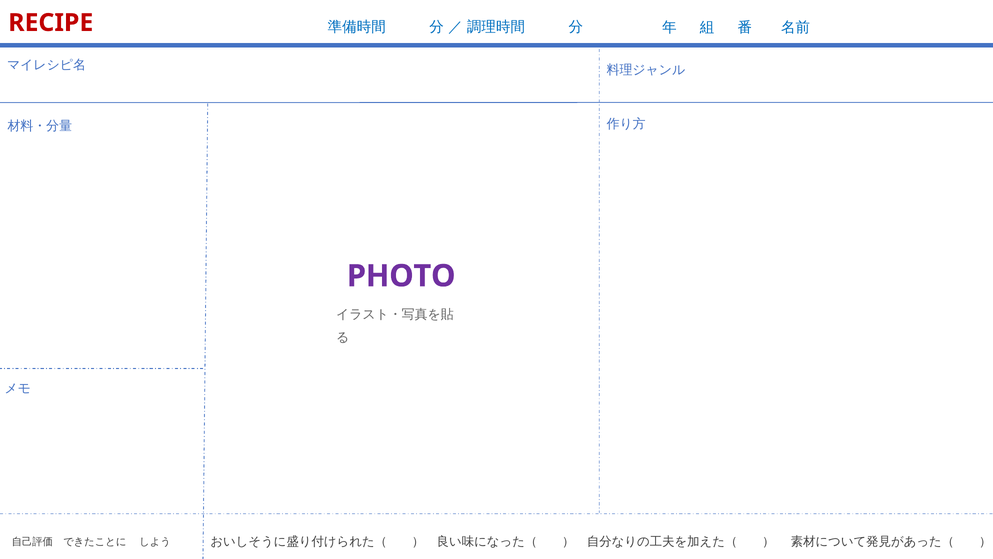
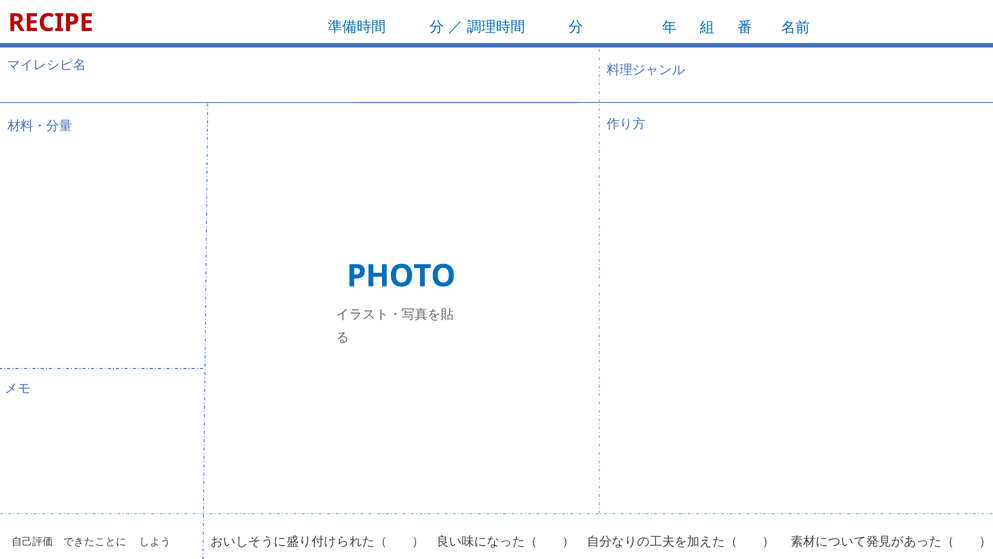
PHOTO colour: purple -> blue (401, 276)
